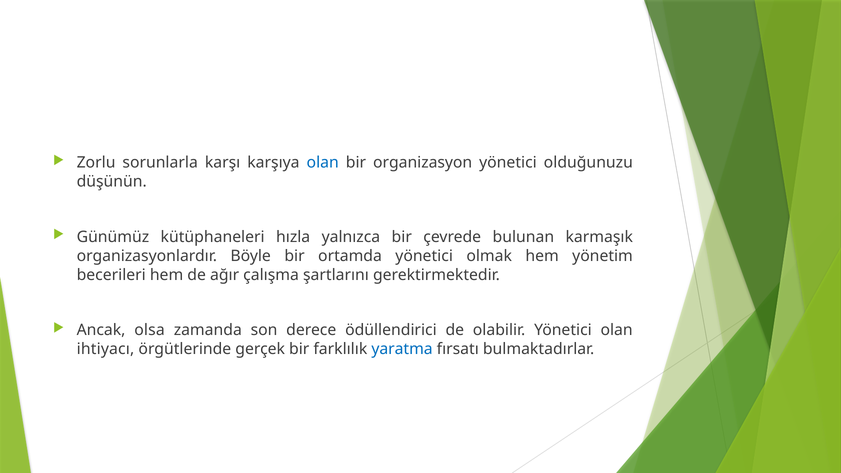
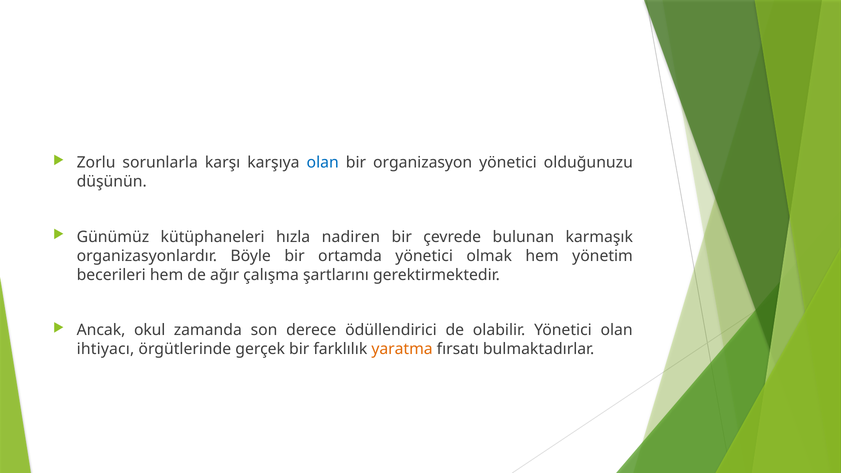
yalnızca: yalnızca -> nadiren (351, 237)
olsa: olsa -> okul (150, 330)
yaratma colour: blue -> orange (402, 349)
